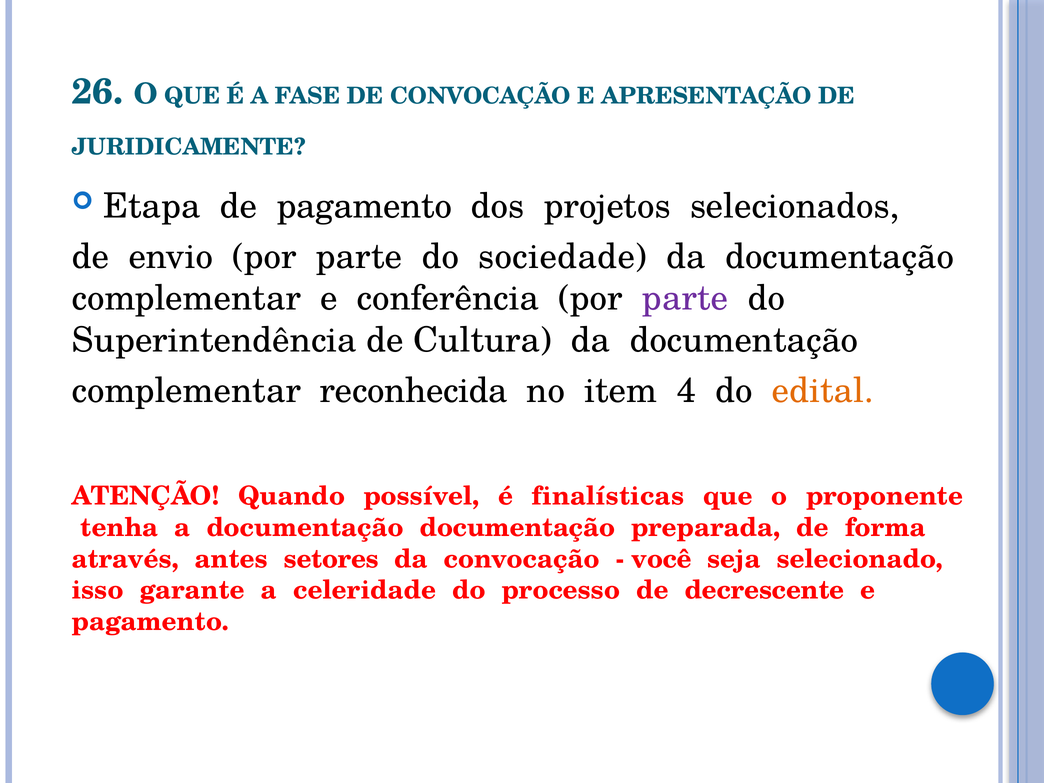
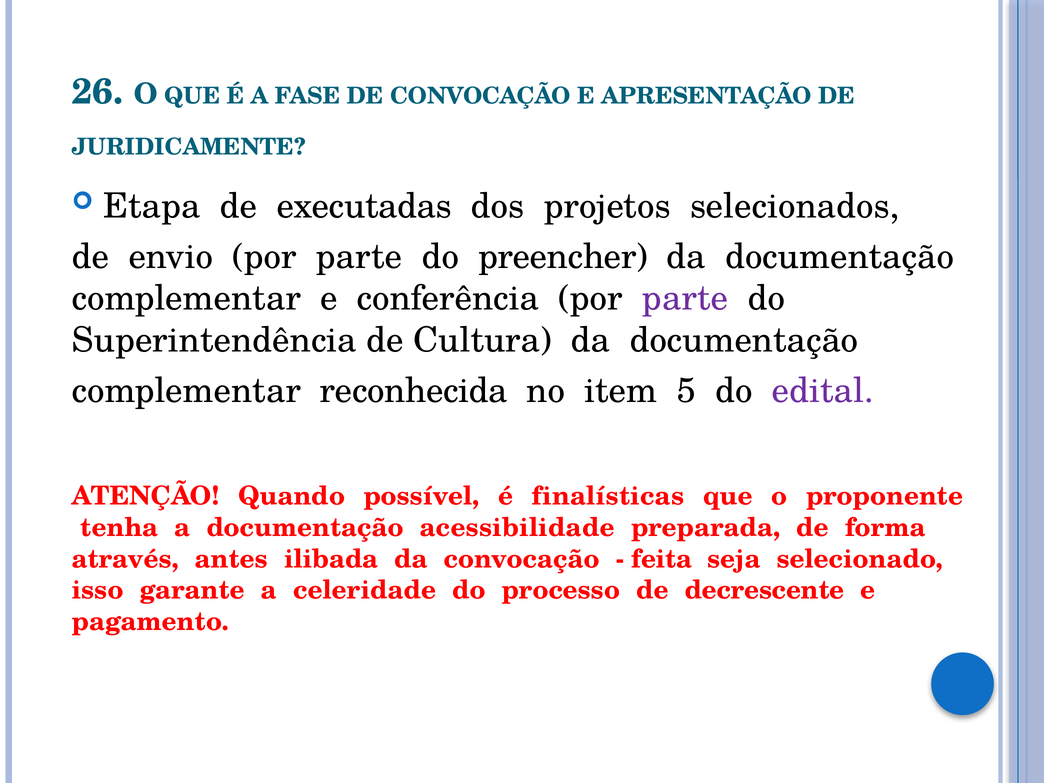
de pagamento: pagamento -> executadas (364, 206)
sociedade: sociedade -> preencher (563, 257)
4: 4 -> 5 (686, 391)
edital colour: orange -> purple (823, 391)
documentação documentação: documentação -> acessibilidade (517, 528)
setores: setores -> ilibada (331, 559)
você: você -> feita (662, 559)
